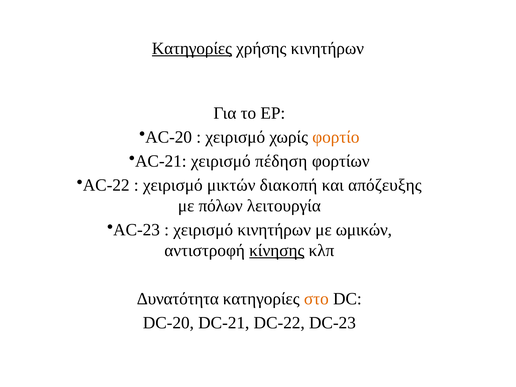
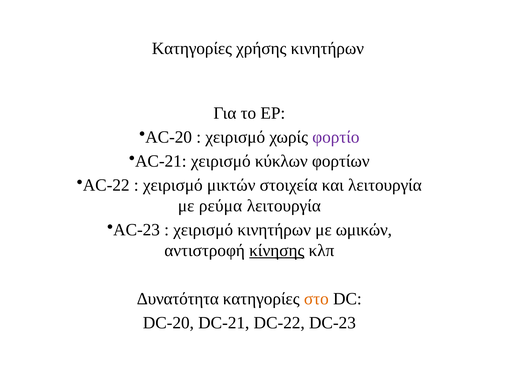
Κατηγορίες underline: present -> none (192, 49)
φορτίο colour: orange -> purple (336, 137)
πέδηση: πέδηση -> κύκλων (281, 161)
διακοπή: διακοπή -> στοιχεία (289, 185)
και απόζευξης: απόζευξης -> λειτουργία (385, 185)
πόλων: πόλων -> ρεύμα (220, 206)
